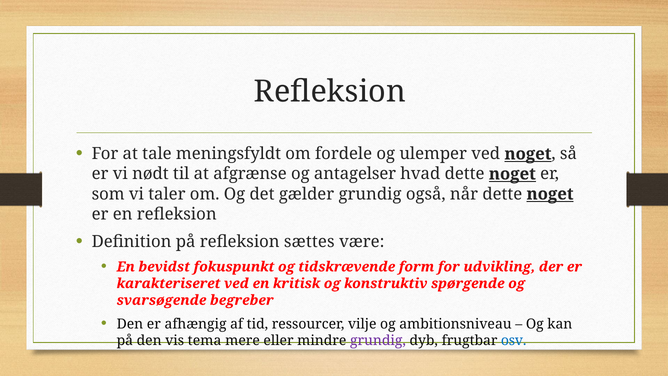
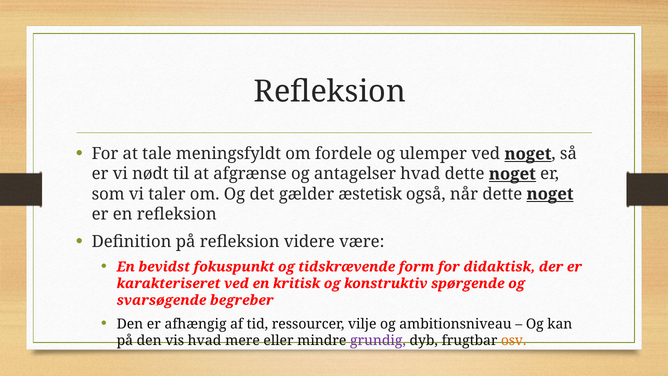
gælder grundig: grundig -> æstetisk (370, 194)
sættes: sættes -> videre (309, 241)
udvikling: udvikling -> didaktisk (499, 267)
vis tema: tema -> hvad (205, 340)
osv colour: blue -> orange (514, 340)
